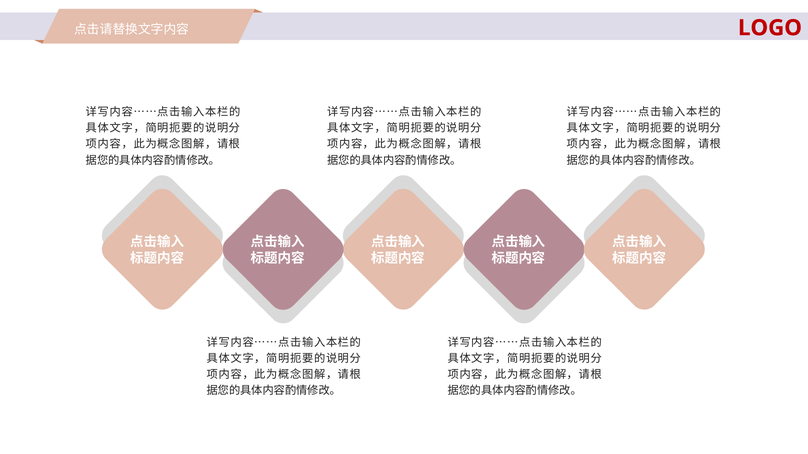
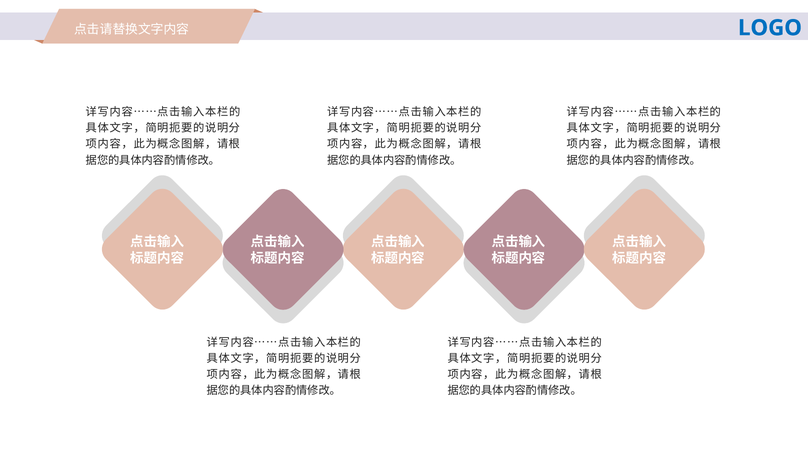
LOGO colour: red -> blue (770, 28)
